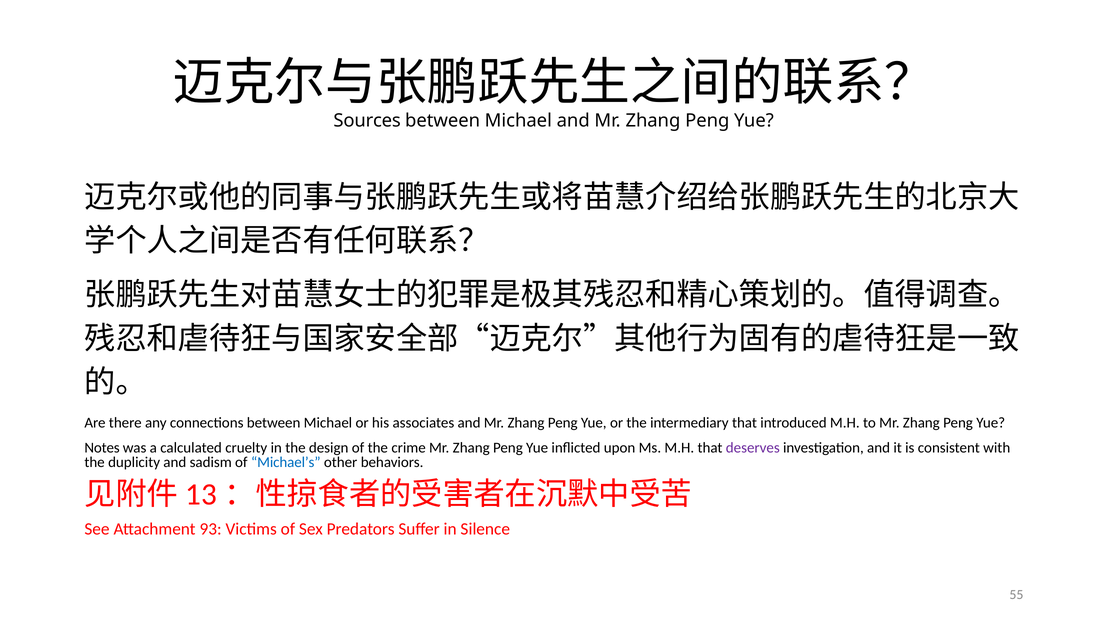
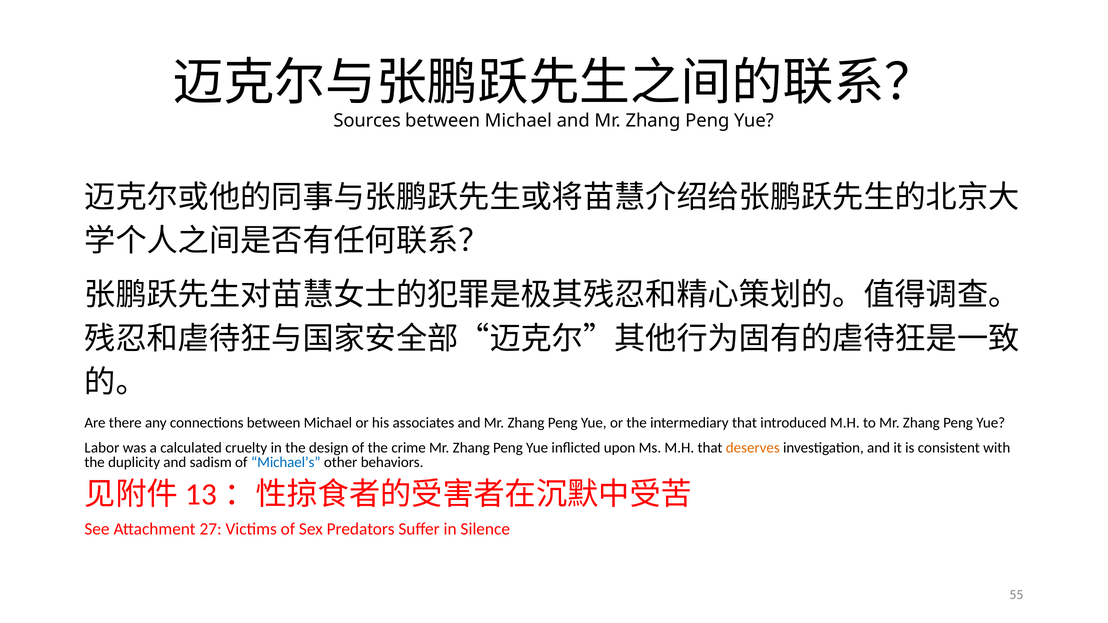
Notes: Notes -> Labor (102, 448)
deserves colour: purple -> orange (753, 448)
93: 93 -> 27 (211, 529)
